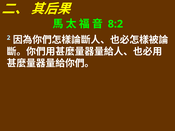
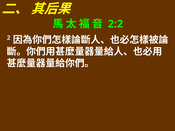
8:2: 8:2 -> 2:2 (115, 24)
